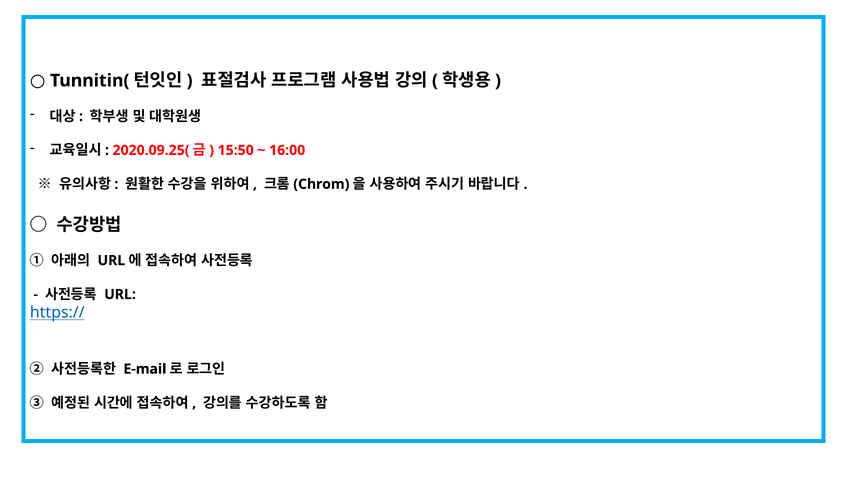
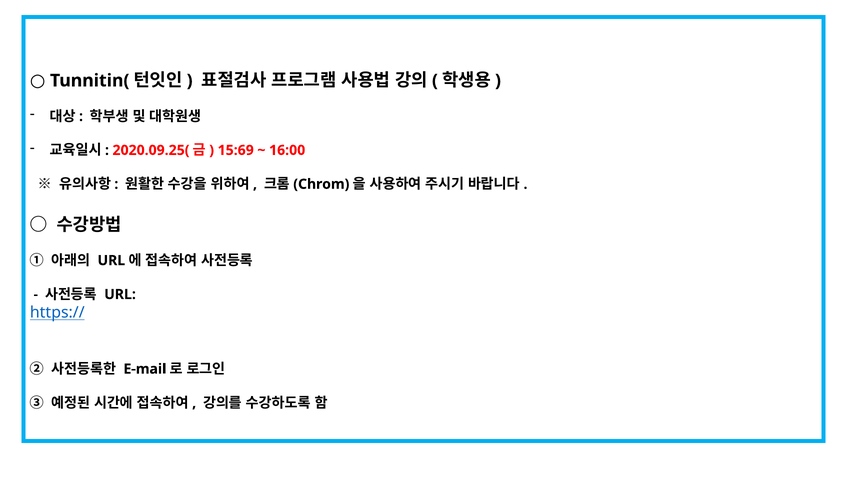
15:50: 15:50 -> 15:69 (236, 150)
